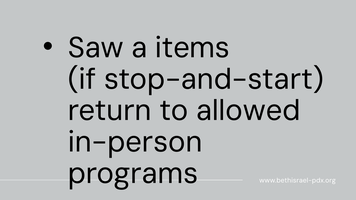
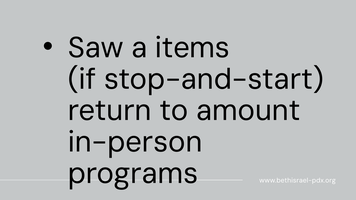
allowed: allowed -> amount (248, 111)
